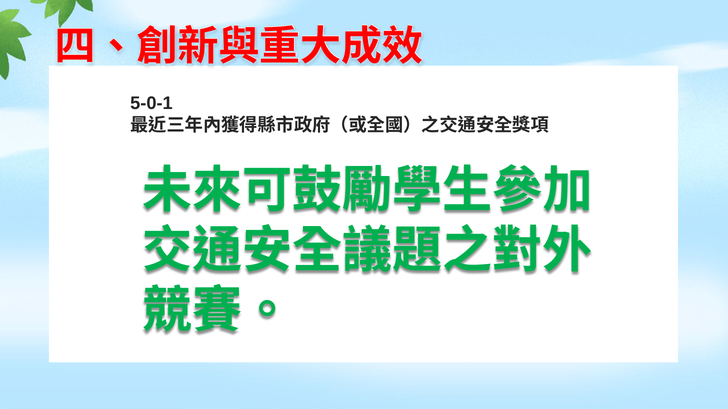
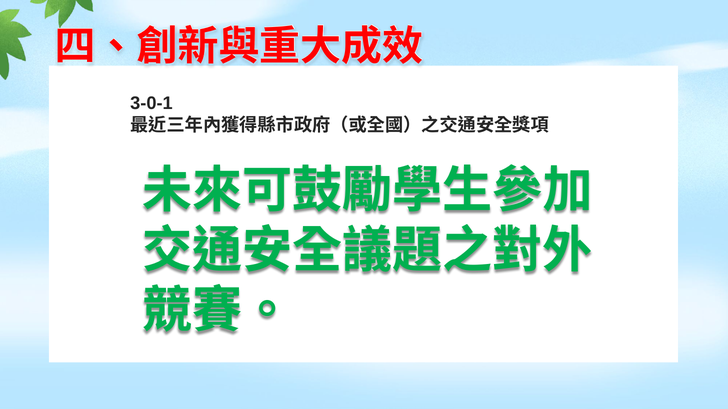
5-0-1: 5-0-1 -> 3-0-1 (151, 103)
